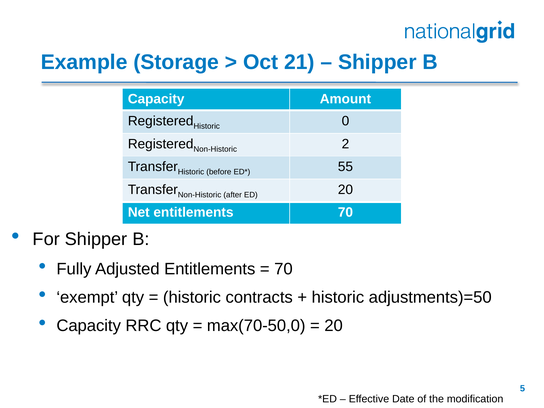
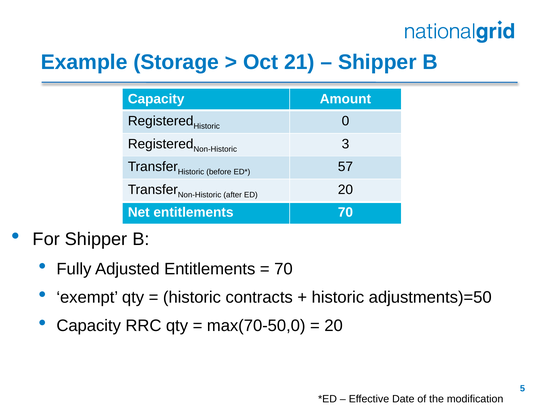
2: 2 -> 3 (345, 144)
55: 55 -> 57 (345, 167)
